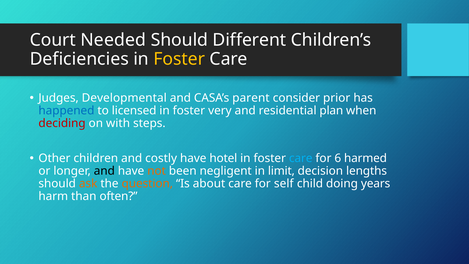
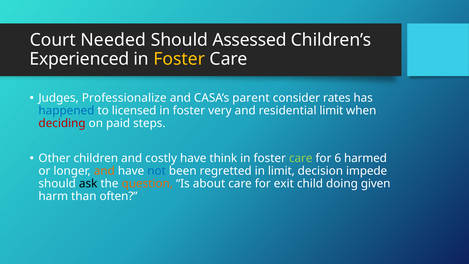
Different: Different -> Assessed (250, 40)
Deficiencies: Deficiencies -> Experienced (79, 59)
Developmental: Developmental -> Professionalize (124, 98)
prior: prior -> rates (337, 98)
residential plan: plan -> limit (331, 111)
with: with -> paid (118, 123)
hotel: hotel -> think (223, 158)
care colour: light blue -> light green (301, 158)
and colour: black -> orange (104, 171)
not colour: orange -> blue (157, 171)
negligent: negligent -> regretted (226, 171)
lengths: lengths -> impede (367, 171)
ask colour: orange -> black (88, 184)
self: self -> exit (284, 184)
years: years -> given (376, 184)
